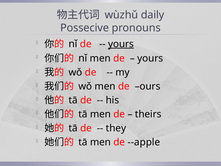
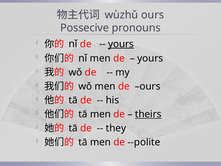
wùzhǔ daily: daily -> ours (153, 15)
theirs underline: none -> present (148, 114)
--apple: --apple -> --polite (144, 142)
